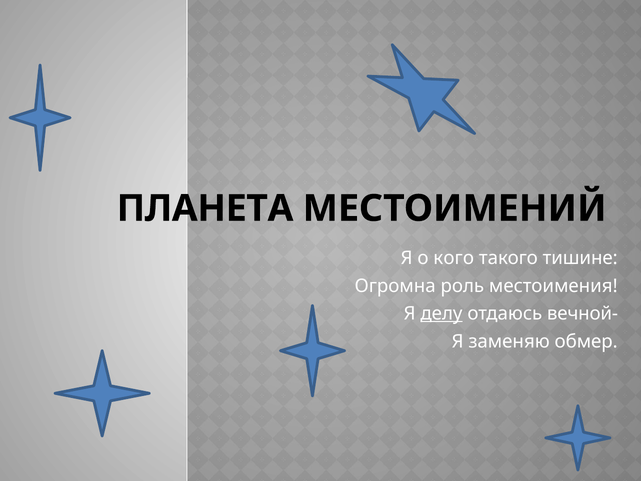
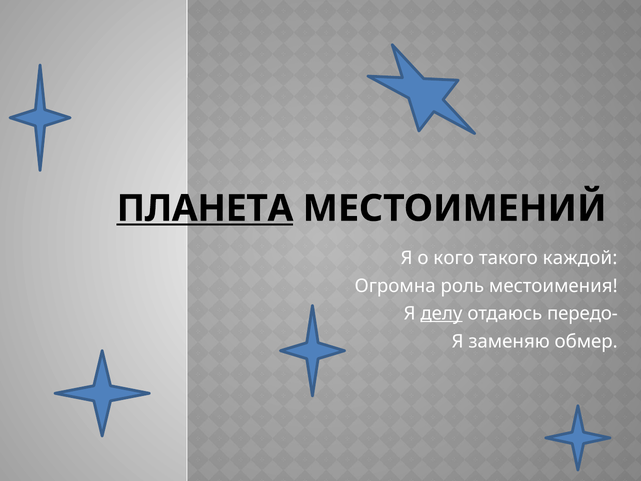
ПЛАНЕТА underline: none -> present (205, 208)
тишине: тишине -> каждой (580, 258)
вечной-: вечной- -> передо- (582, 313)
